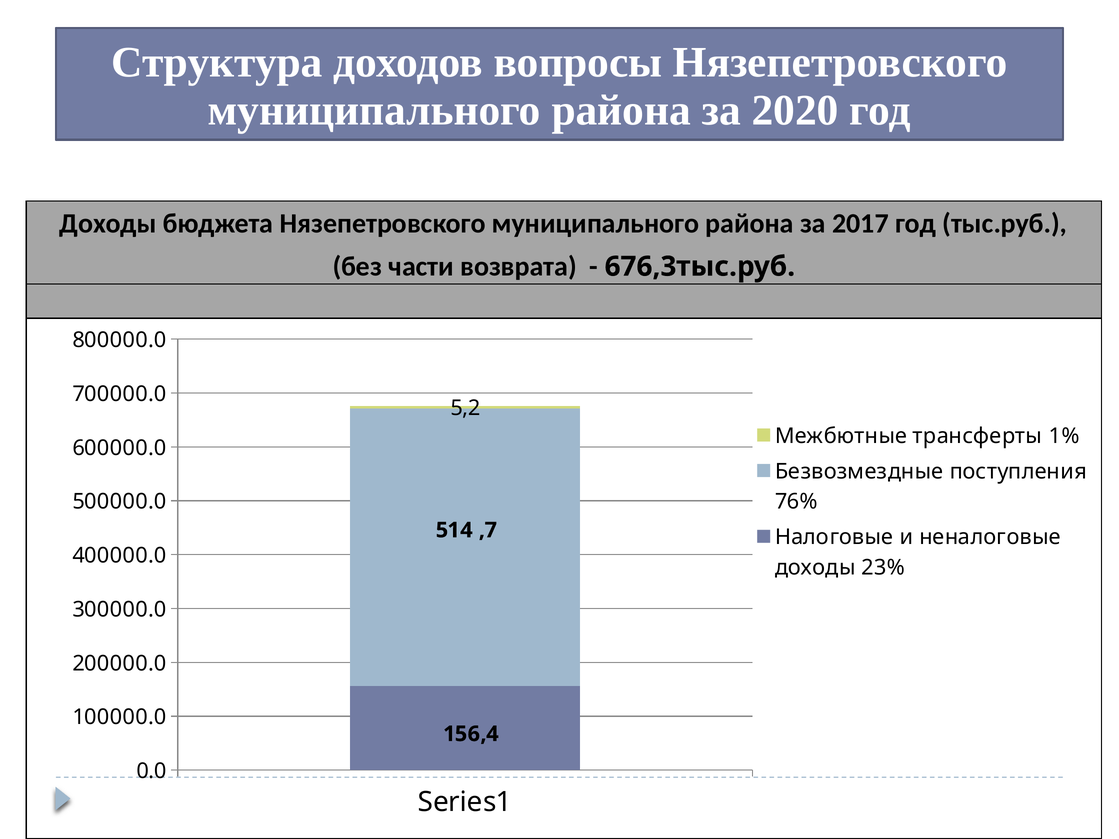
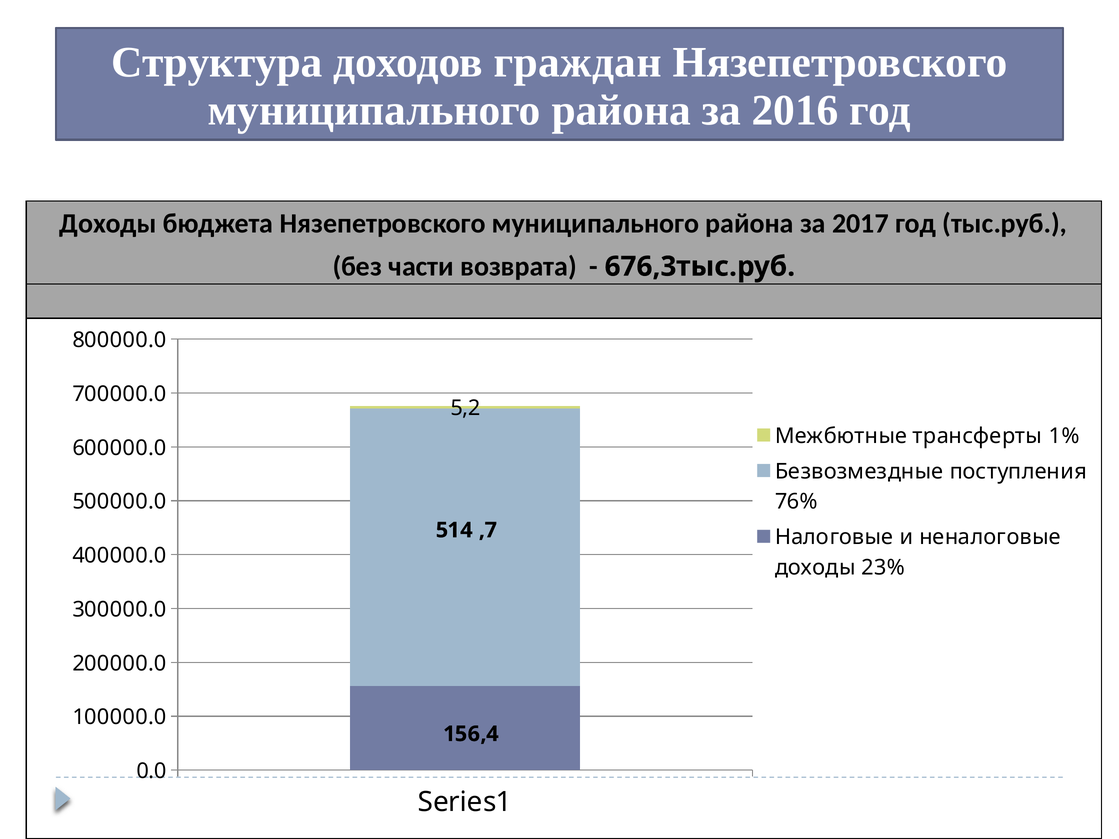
вопросы: вопросы -> граждан (578, 62)
2020: 2020 -> 2016 (795, 111)
